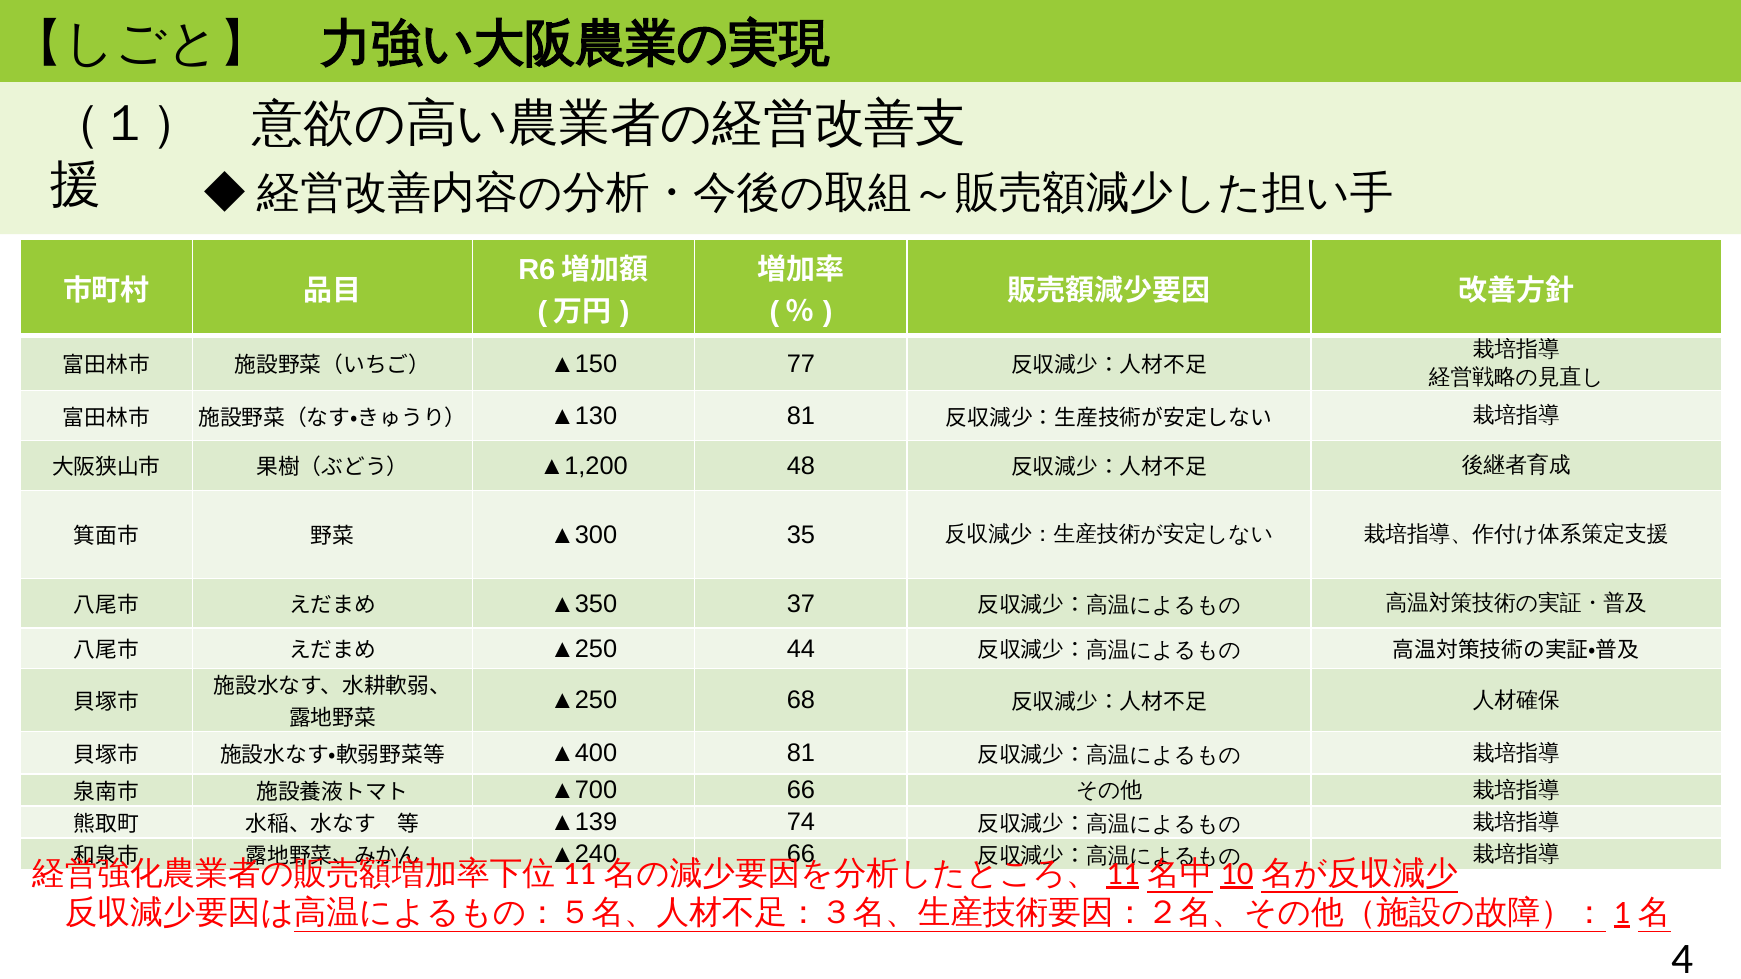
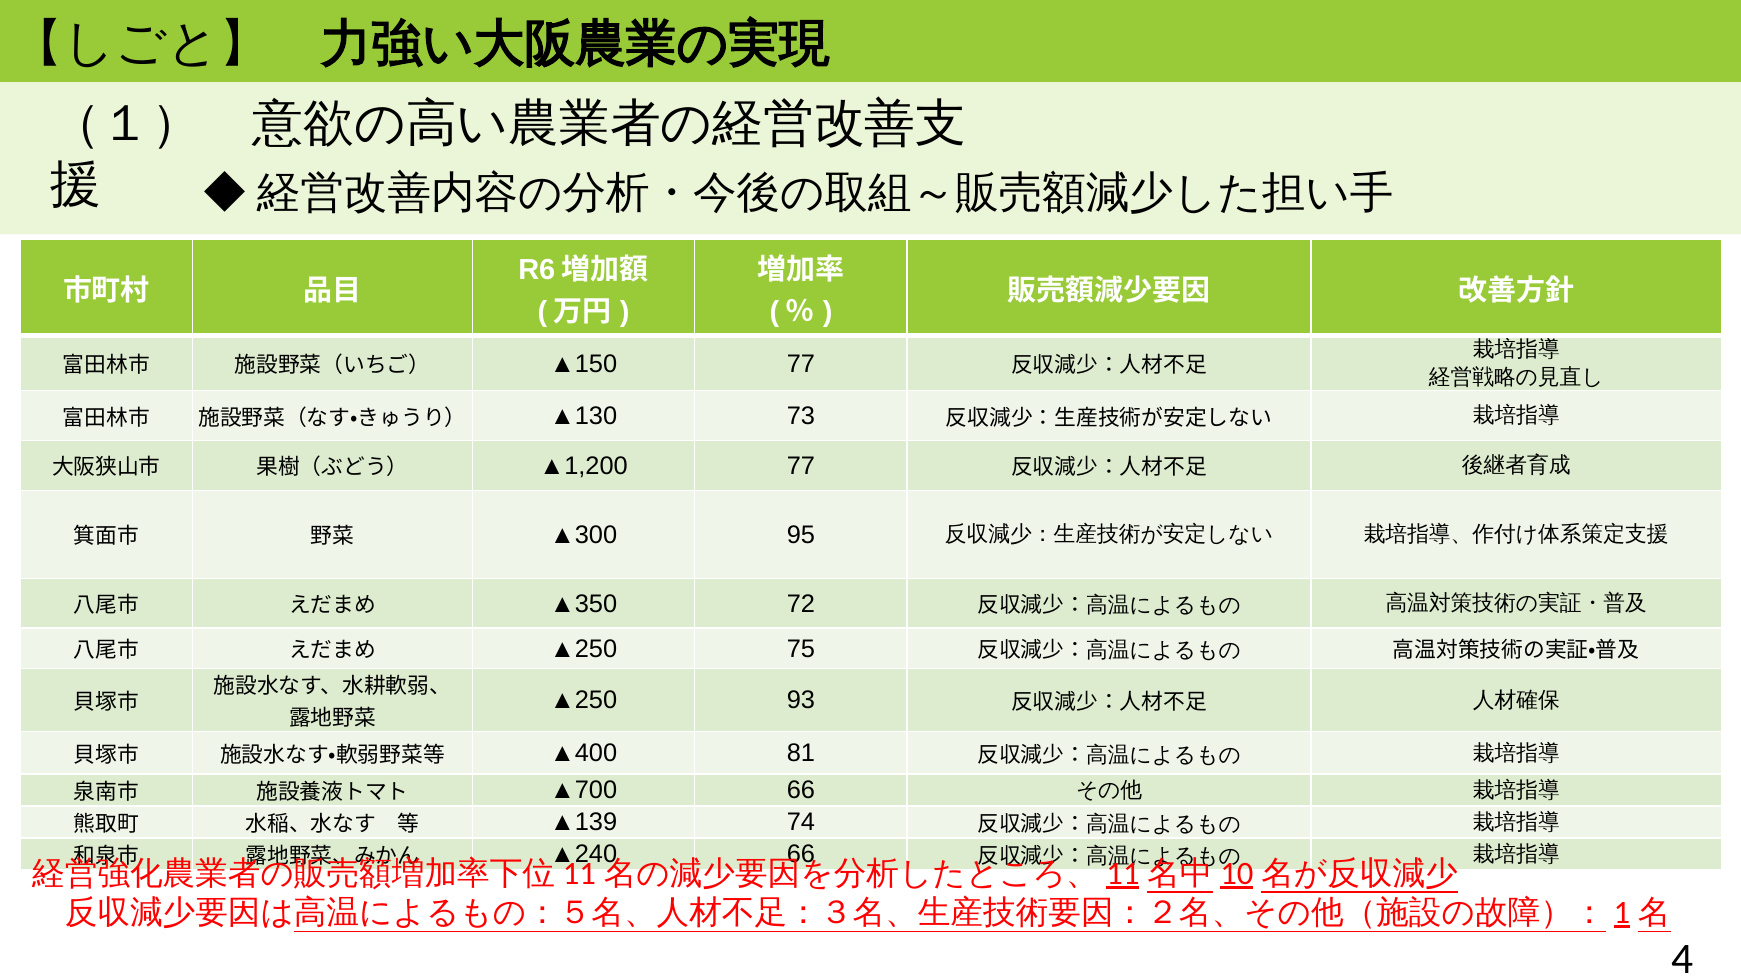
▲130 81: 81 -> 73 (801, 416)
▲1,200 48: 48 -> 77 (801, 466)
35: 35 -> 95 (801, 535)
37: 37 -> 72 (801, 604)
44: 44 -> 75 (801, 649)
68: 68 -> 93 (801, 701)
